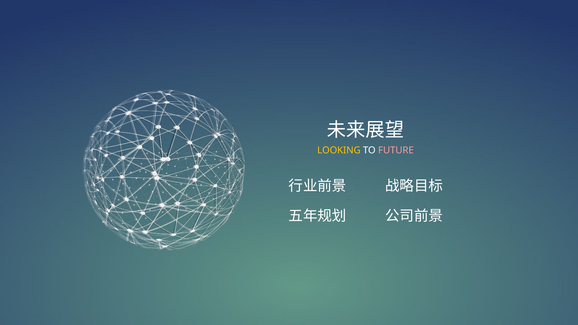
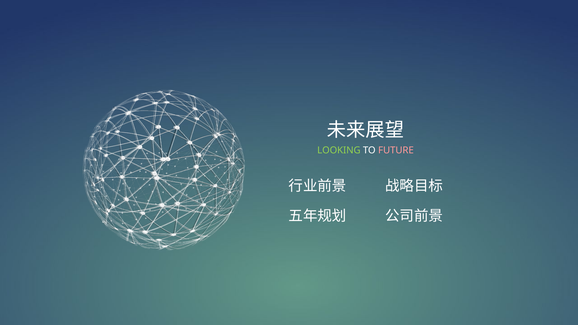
LOOKING colour: yellow -> light green (339, 150)
